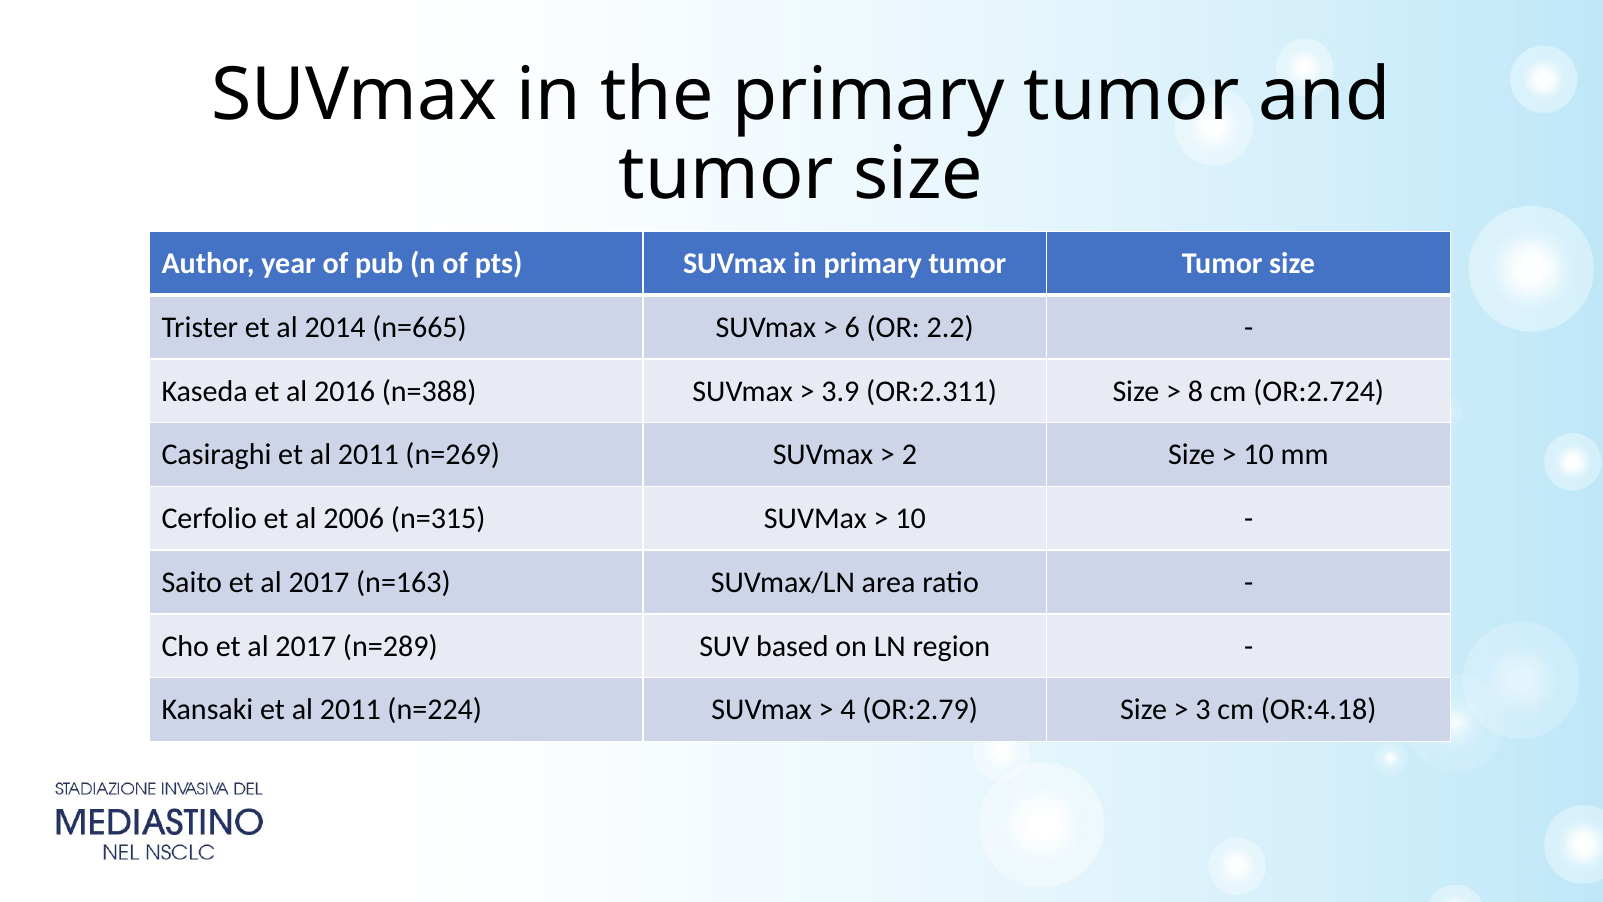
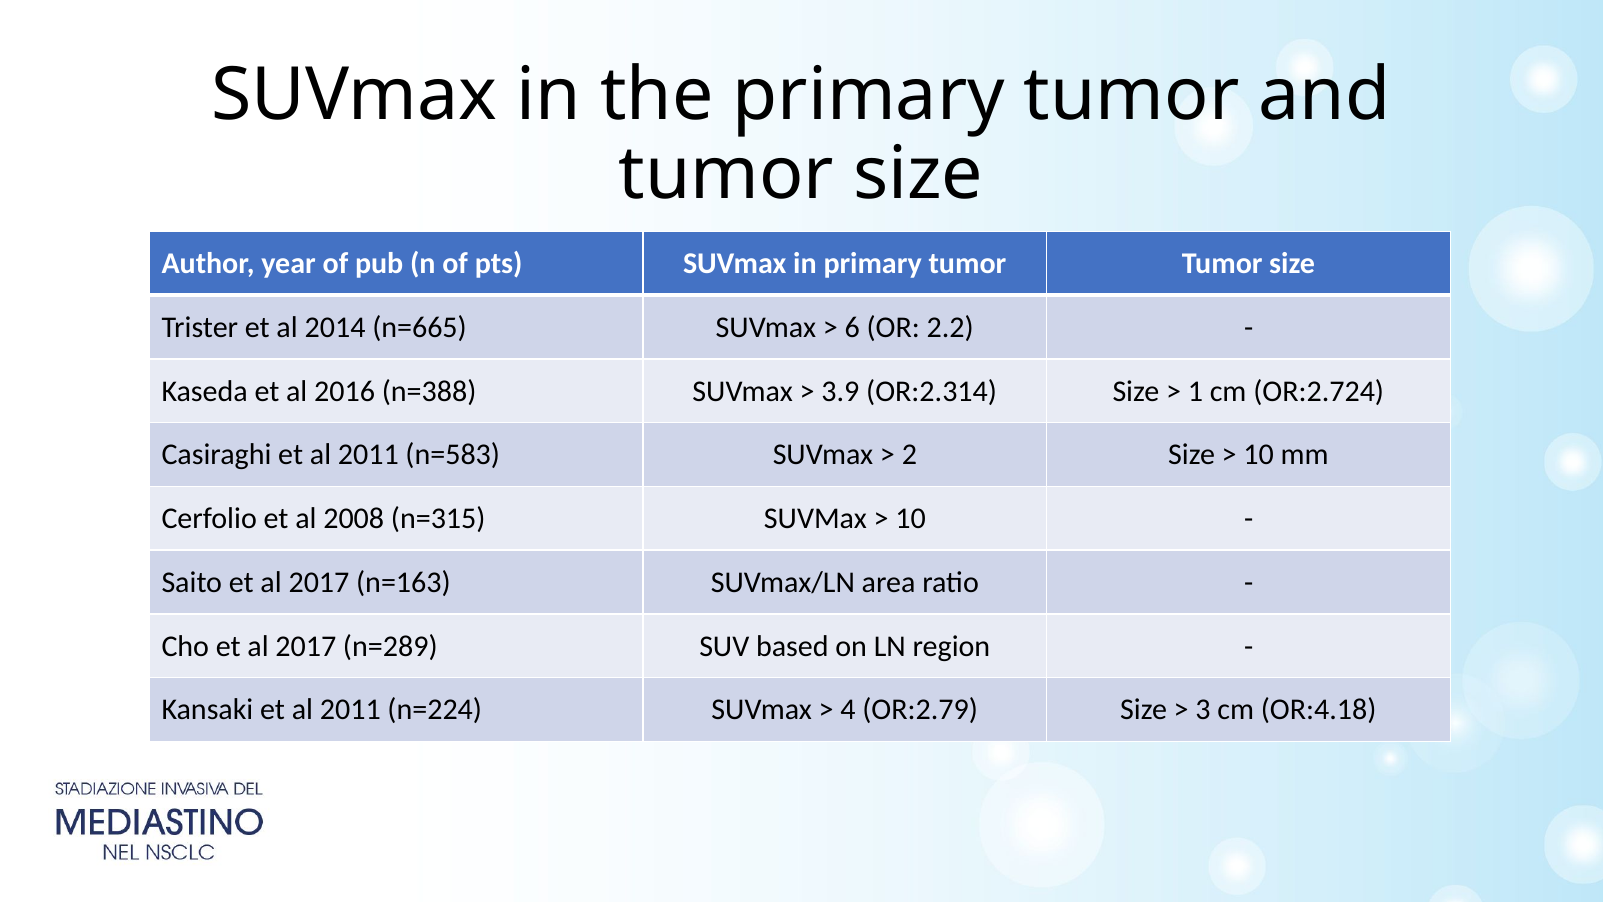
OR:2.311: OR:2.311 -> OR:2.314 (932, 391)
8: 8 -> 1 (1195, 391)
n=269: n=269 -> n=583 (453, 455)
2006: 2006 -> 2008 (354, 518)
